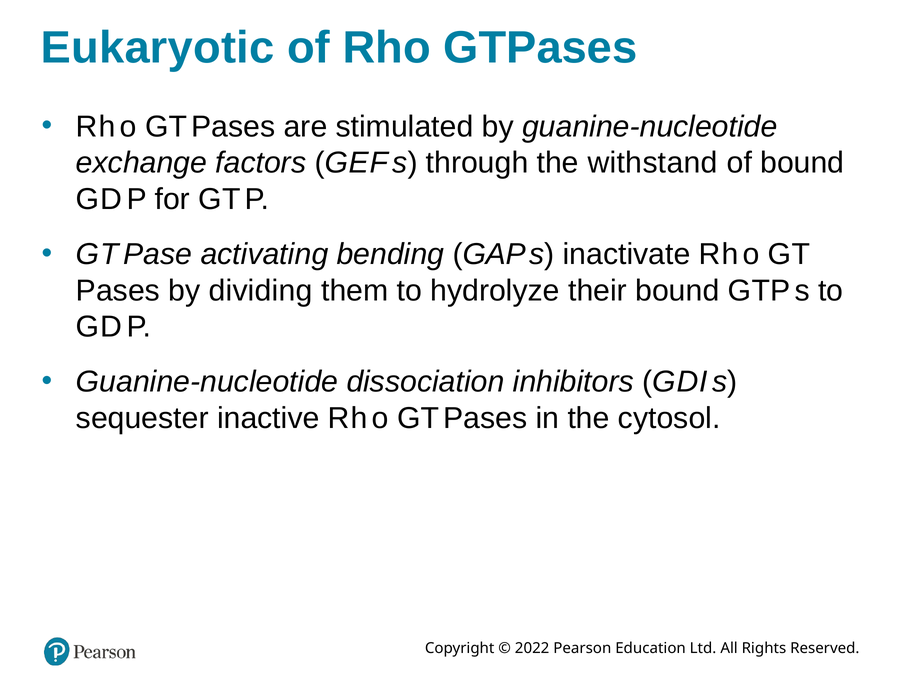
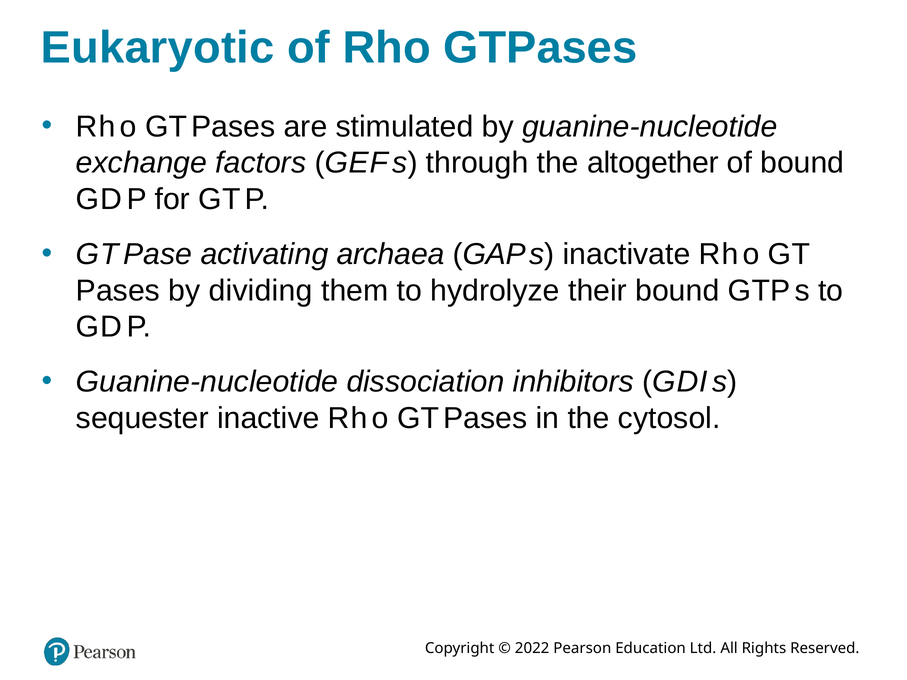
withstand: withstand -> altogether (653, 163)
bending: bending -> archaea (390, 254)
